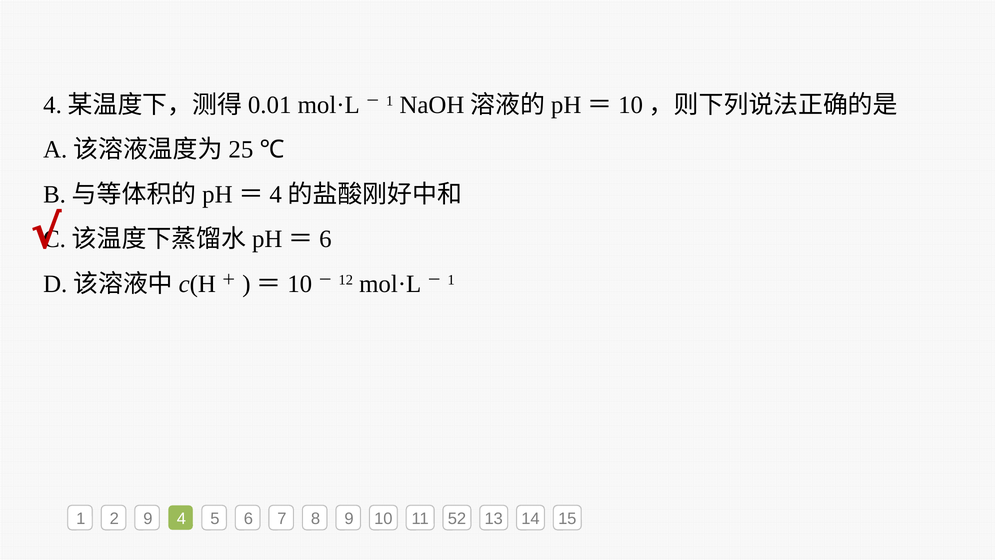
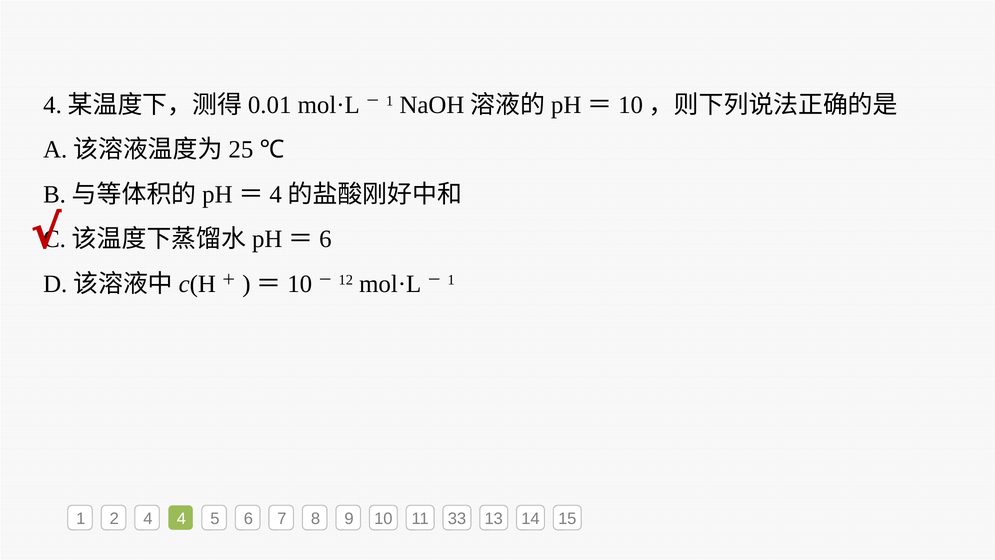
2 9: 9 -> 4 (148, 518)
52: 52 -> 33 (457, 518)
